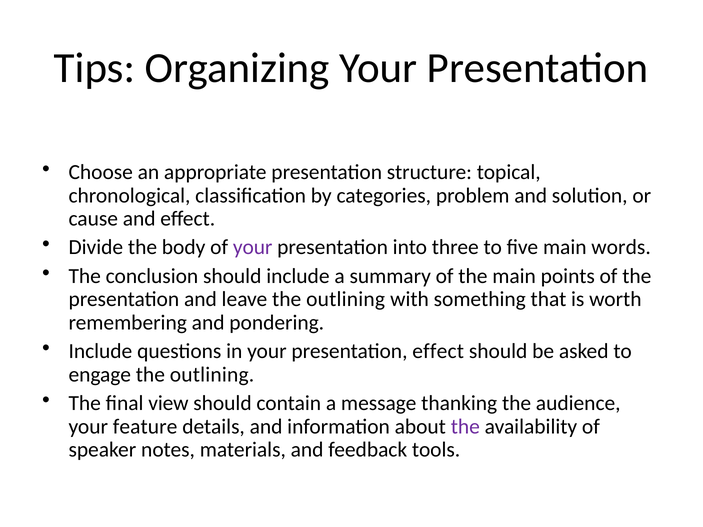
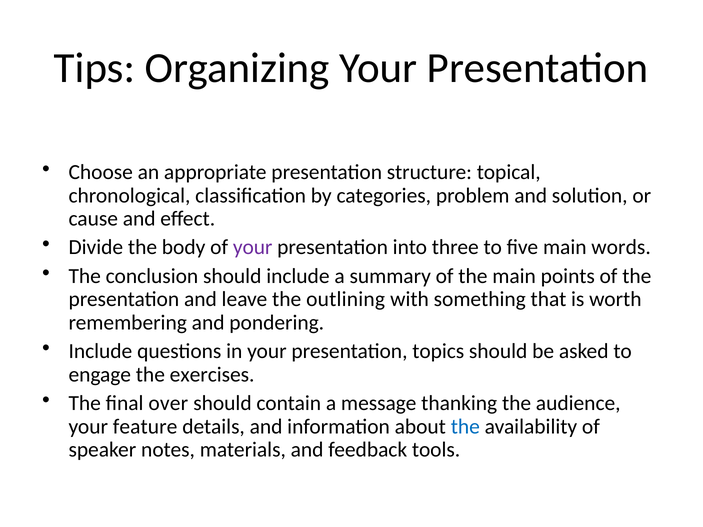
presentation effect: effect -> topics (438, 352)
engage the outlining: outlining -> exercises (212, 375)
view: view -> over (168, 404)
the colour: purple -> blue (465, 427)
